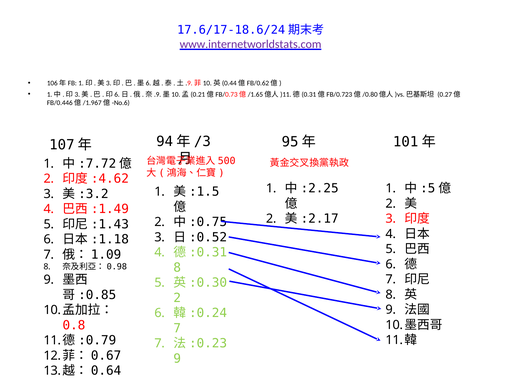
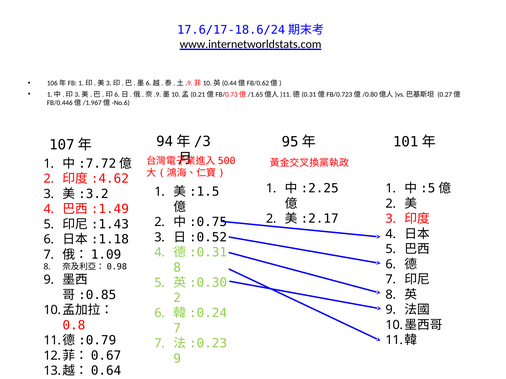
www.internetworldstats.com colour: purple -> black (251, 44)
